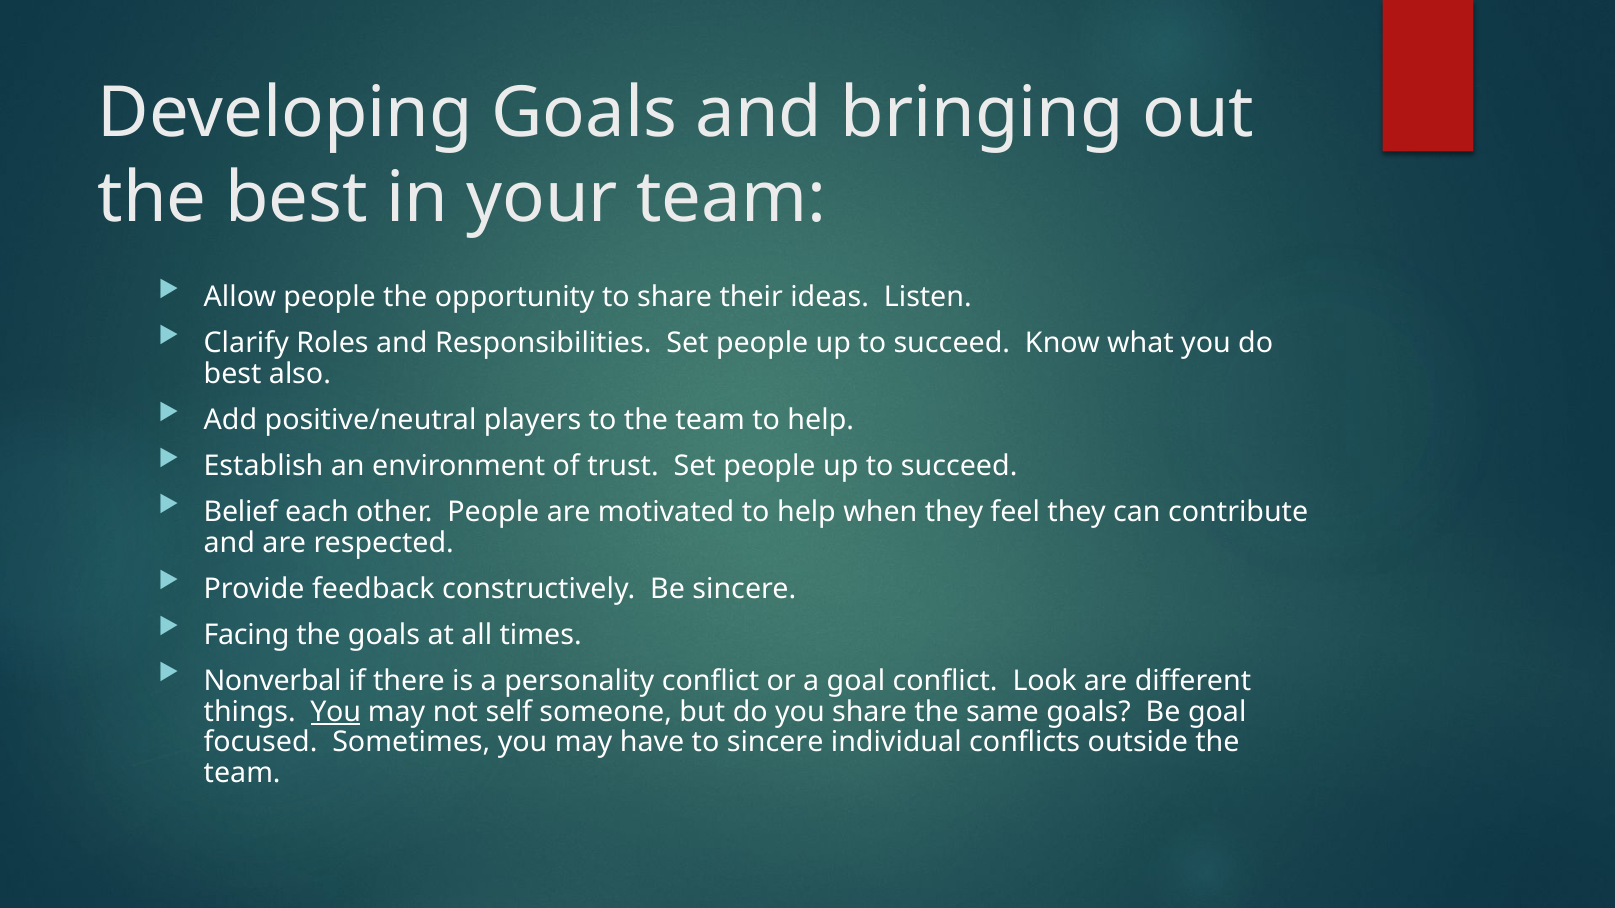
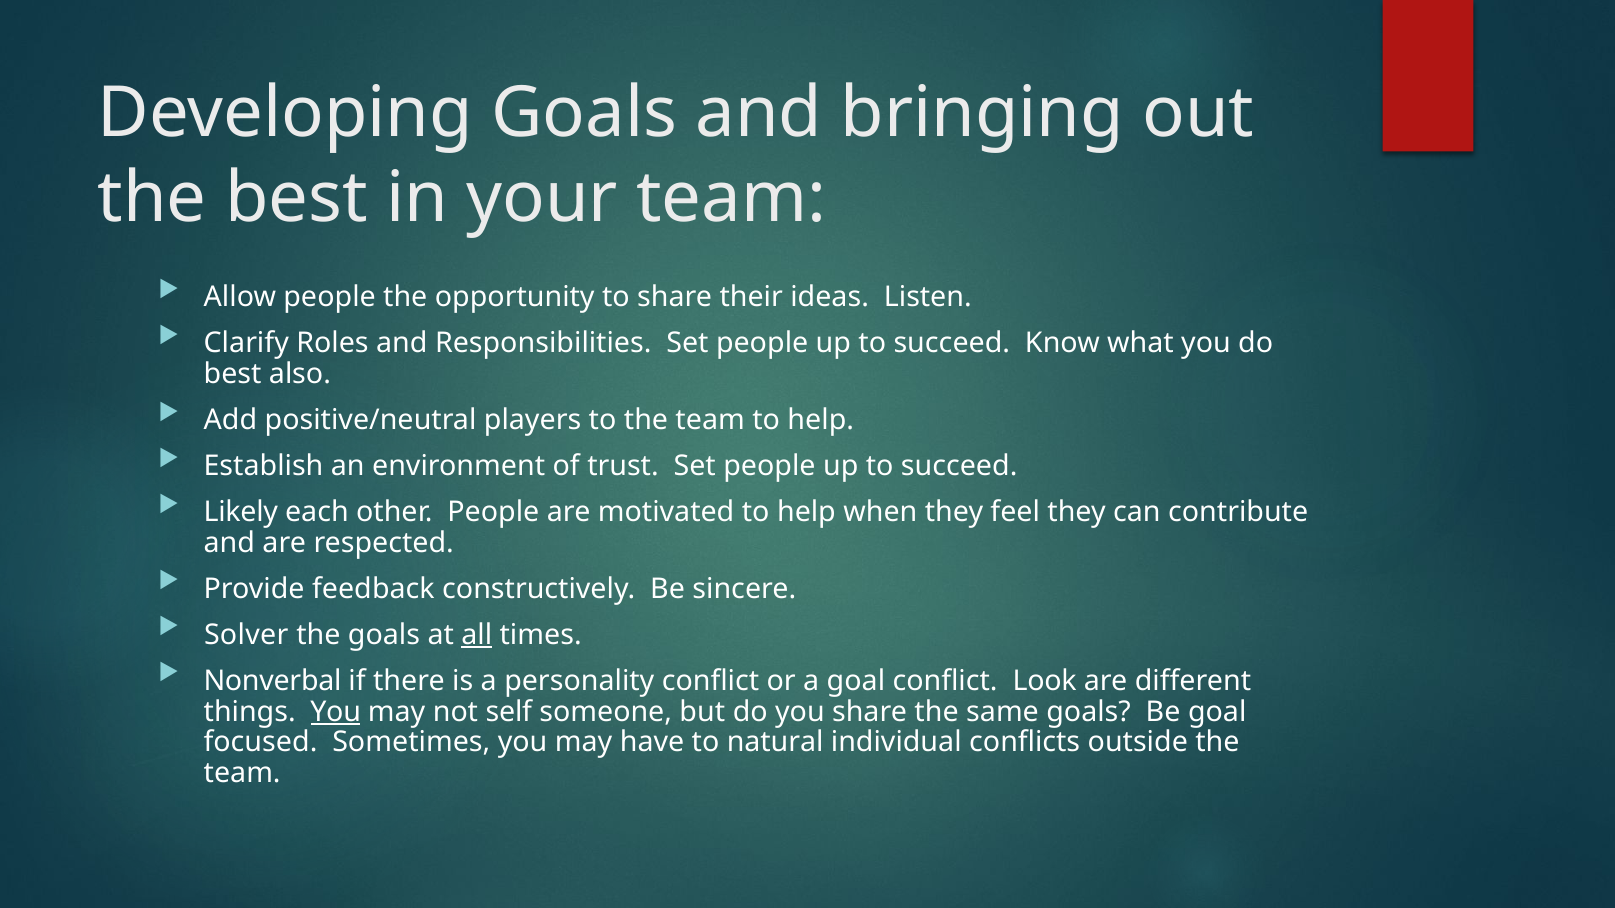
Belief: Belief -> Likely (241, 512)
Facing: Facing -> Solver (246, 635)
all underline: none -> present (477, 635)
to sincere: sincere -> natural (775, 743)
